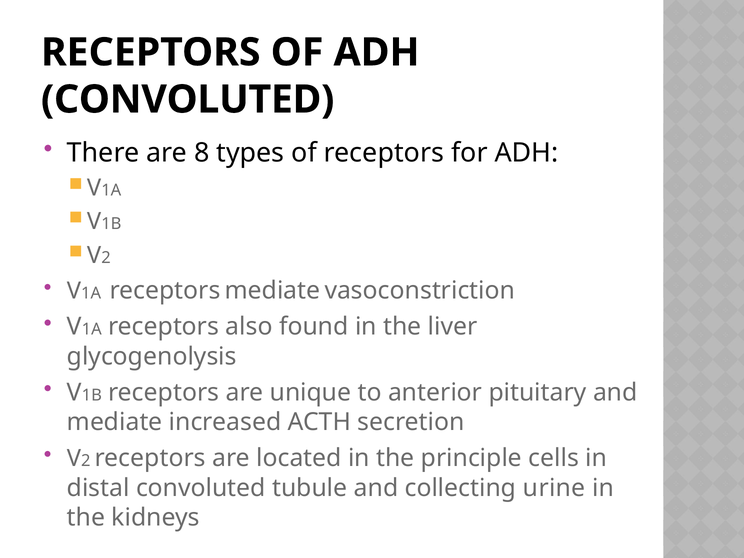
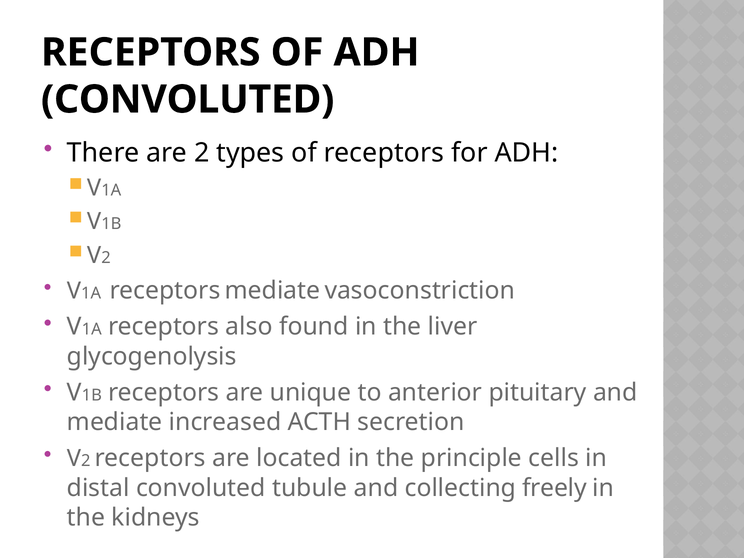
are 8: 8 -> 2 (202, 153)
urine: urine -> freely (554, 488)
